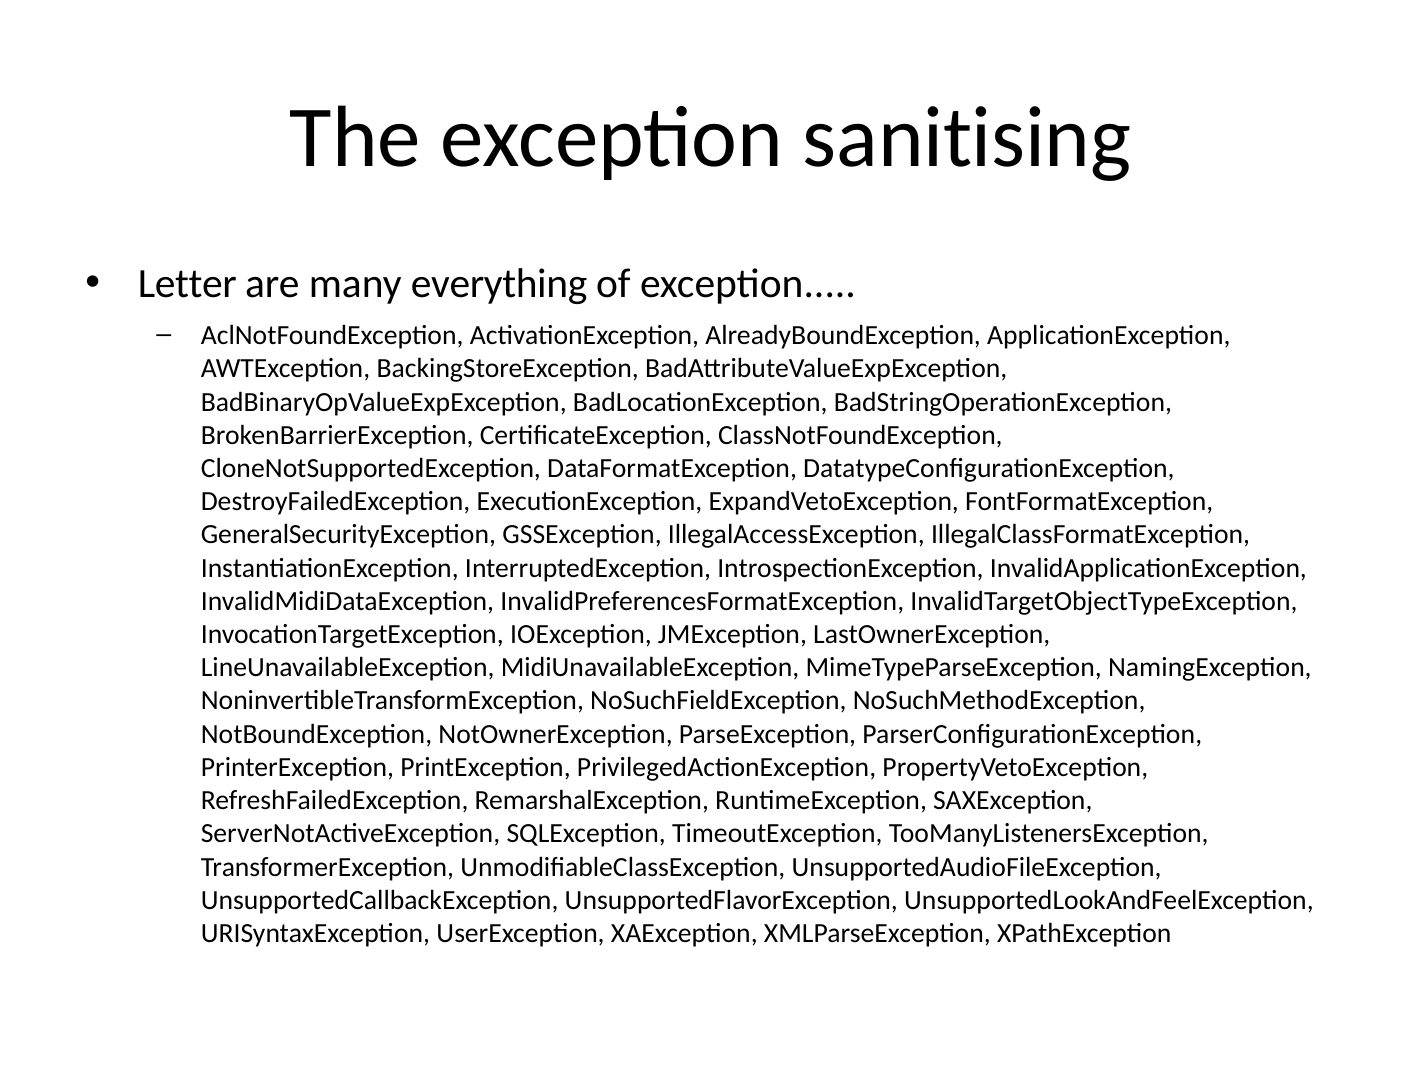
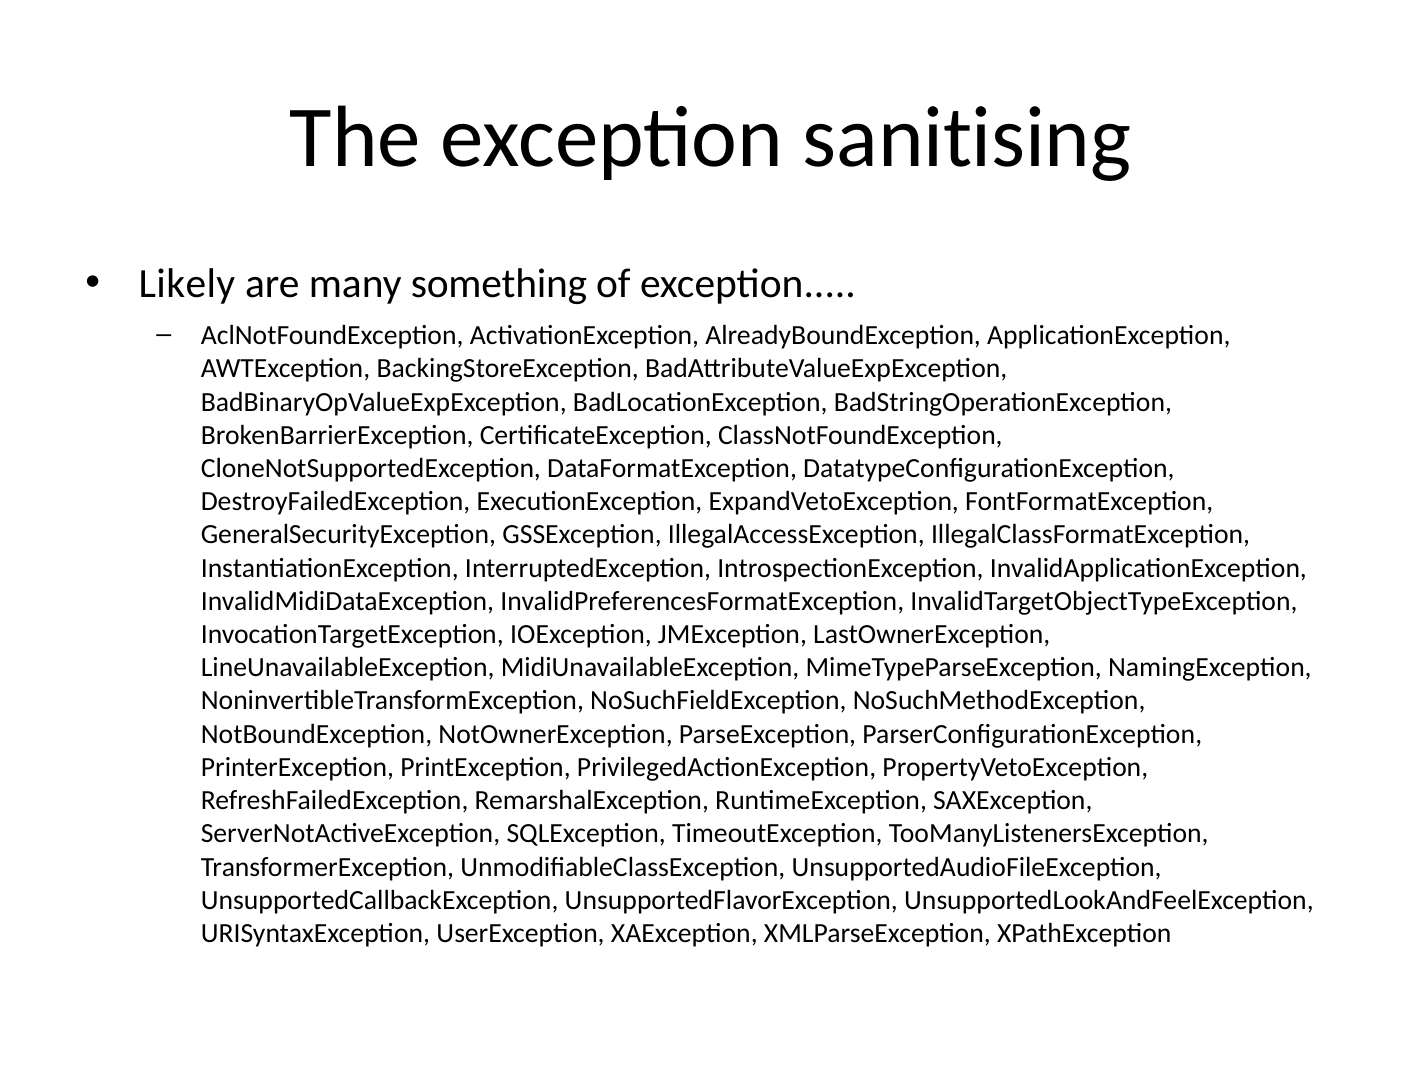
Letter: Letter -> Likely (187, 284)
everything: everything -> something (499, 284)
